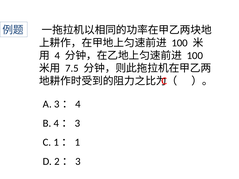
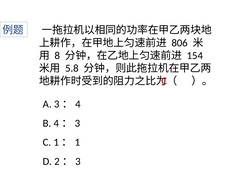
100: 100 -> 806 (180, 43)
4: 4 -> 8 (57, 56)
100: 100 -> 154 (195, 56)
7.5: 7.5 -> 5.8 (72, 68)
